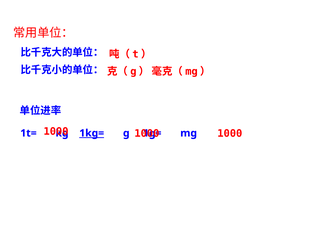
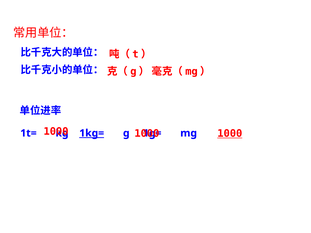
1000 underline: none -> present (230, 134)
